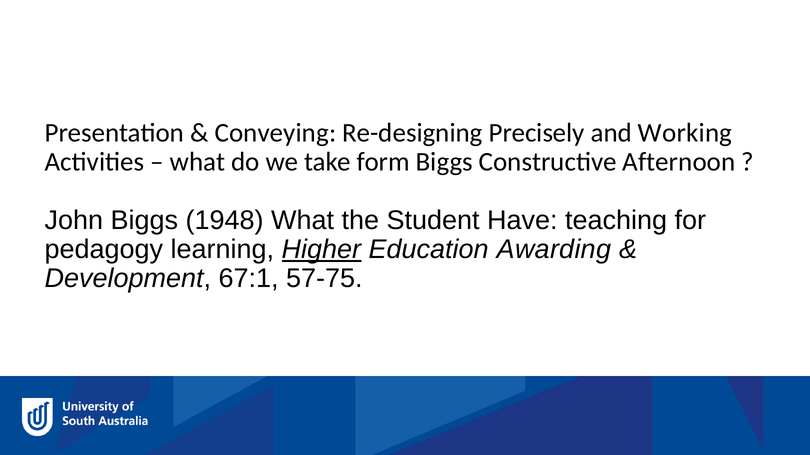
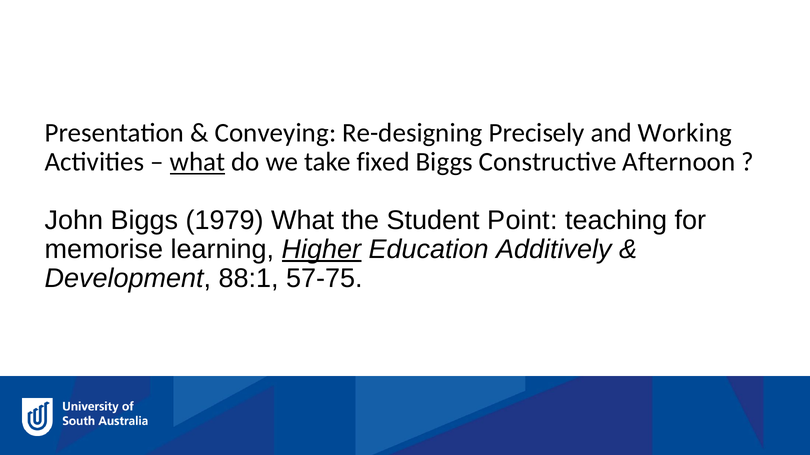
what underline: none -> present (197, 162)
form: form -> fixed (383, 162)
1948: 1948 -> 1979 (225, 221)
Have: Have -> Point (522, 221)
pedagogy: pedagogy -> memorise (104, 250)
Awarding: Awarding -> Additively (554, 250)
67:1: 67:1 -> 88:1 (249, 279)
